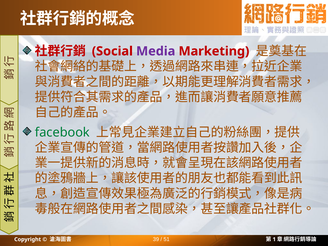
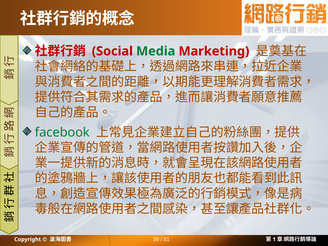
Media colour: purple -> green (156, 51)
